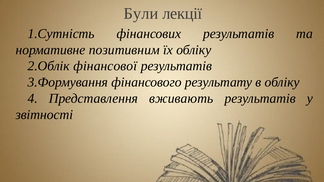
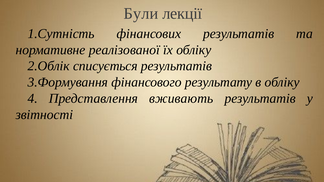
позитивним: позитивним -> реалізованої (124, 50)
фінансової: фінансової -> списується (105, 66)
